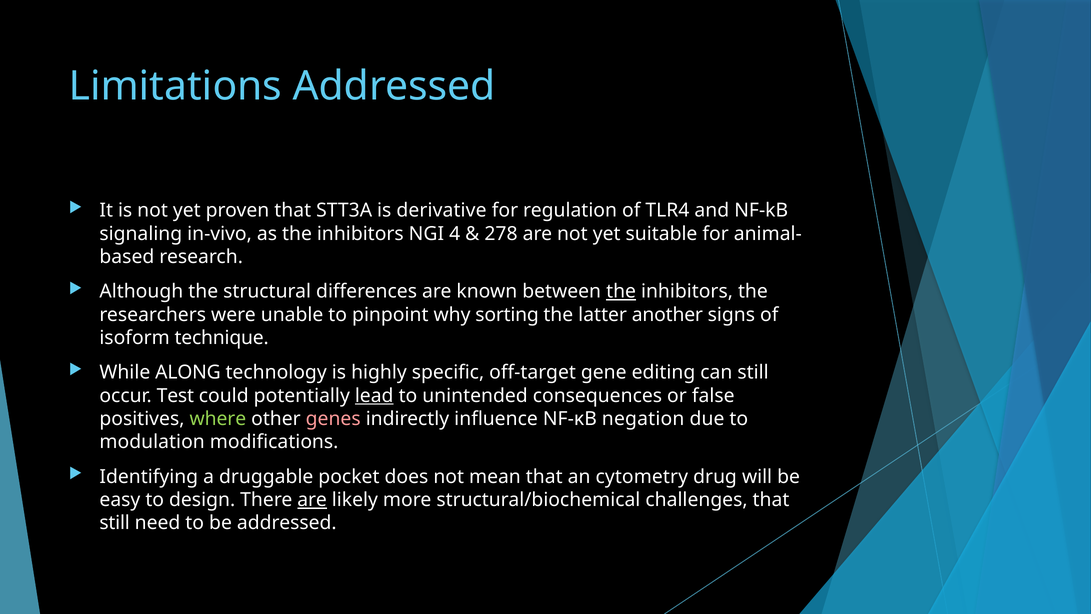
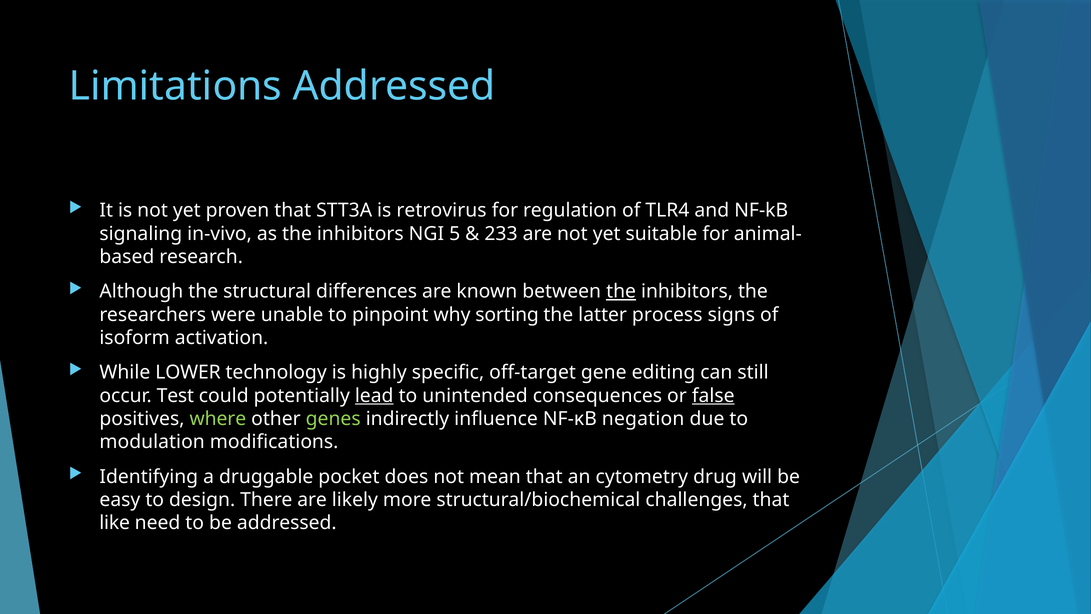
derivative: derivative -> retrovirus (442, 210)
4: 4 -> 5 (455, 234)
278: 278 -> 233 (501, 234)
another: another -> process (667, 315)
technique: technique -> activation (222, 338)
ALONG: ALONG -> LOWER (188, 372)
false underline: none -> present (713, 395)
genes colour: pink -> light green (333, 419)
are underline: present -> none (312, 500)
still: still -> like (115, 523)
